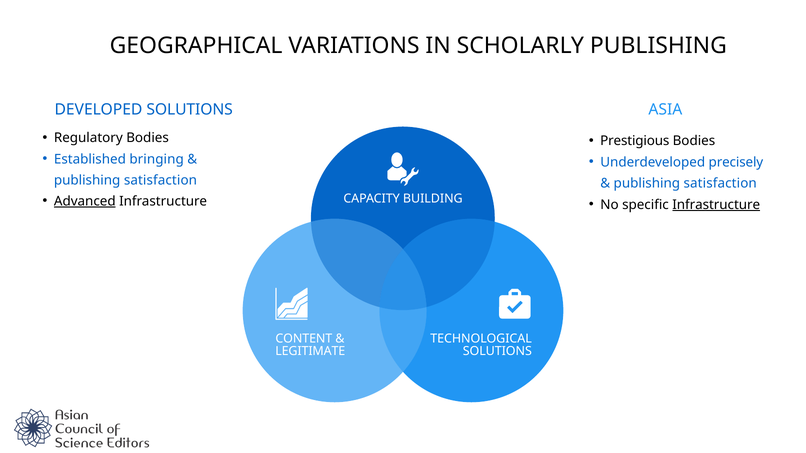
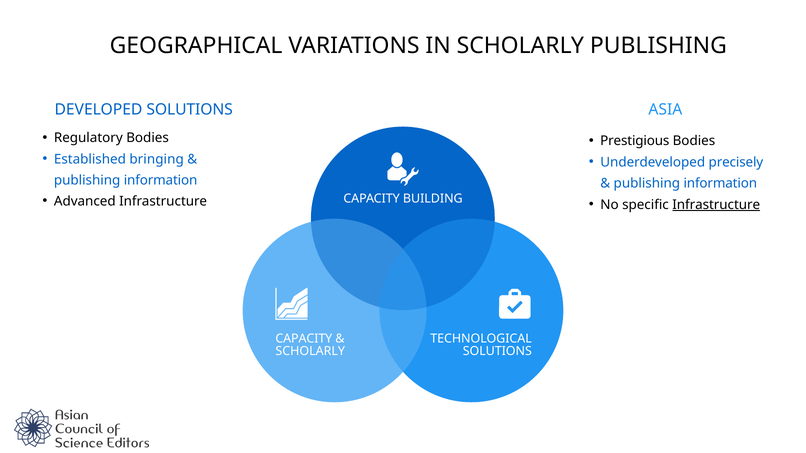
satisfaction: satisfaction -> information (161, 180)
satisfaction: satisfaction -> information (720, 184)
Advanced underline: present -> none (85, 201)
CONTENT: CONTENT -> CAPACITY (304, 339)
LEGITIMATE: LEGITIMATE -> SCHOLARLY (310, 351)
